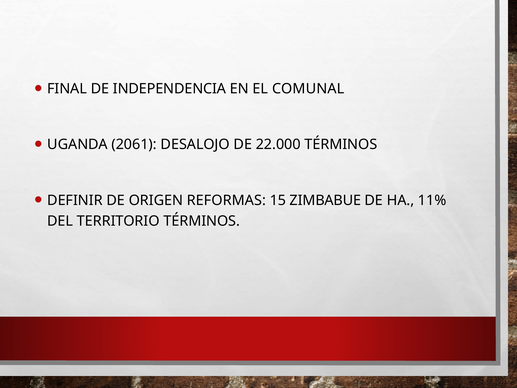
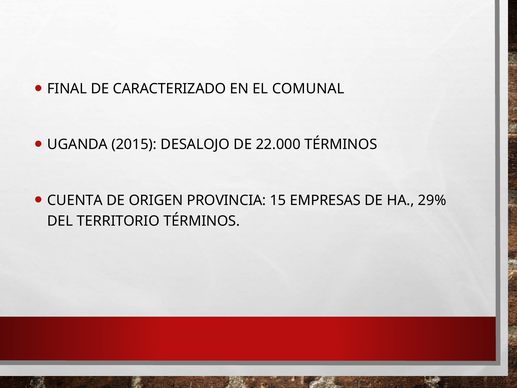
INDEPENDENCIA: INDEPENDENCIA -> CARACTERIZADO (170, 89)
2061: 2061 -> 2015 (134, 144)
DEFINIR: DEFINIR -> CUENTA (75, 200)
REFORMAS: REFORMAS -> PROVINCIA (226, 200)
ZIMBABUE: ZIMBABUE -> EMPRESAS (325, 200)
11%: 11% -> 29% (432, 200)
